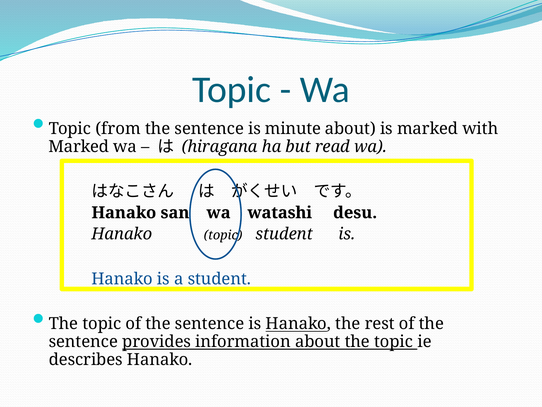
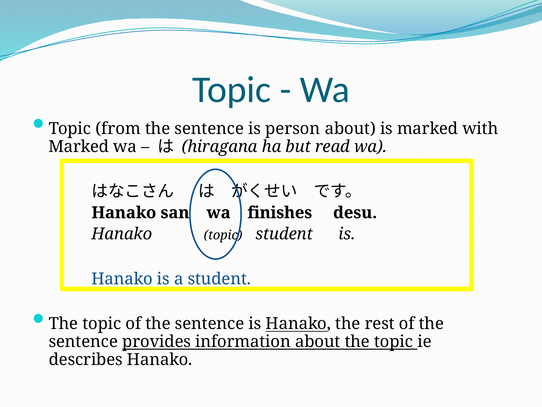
minute: minute -> person (293, 128)
watashi: watashi -> finishes (280, 212)
